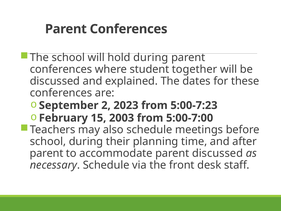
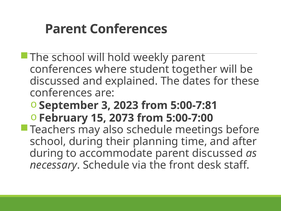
hold during: during -> weekly (151, 57)
2: 2 -> 3 (106, 105)
5:00-7:23: 5:00-7:23 -> 5:00-7:81 (194, 105)
2003: 2003 -> 2073 (122, 118)
parent: parent -> during (47, 153)
